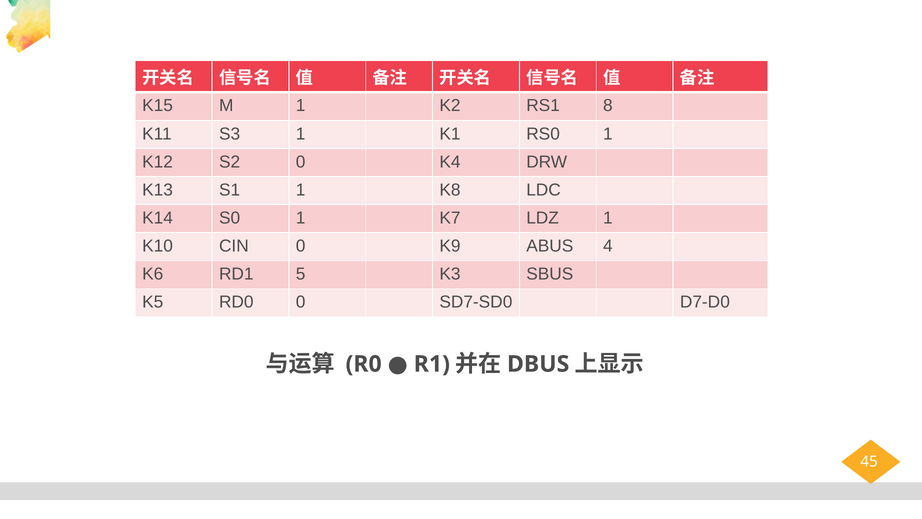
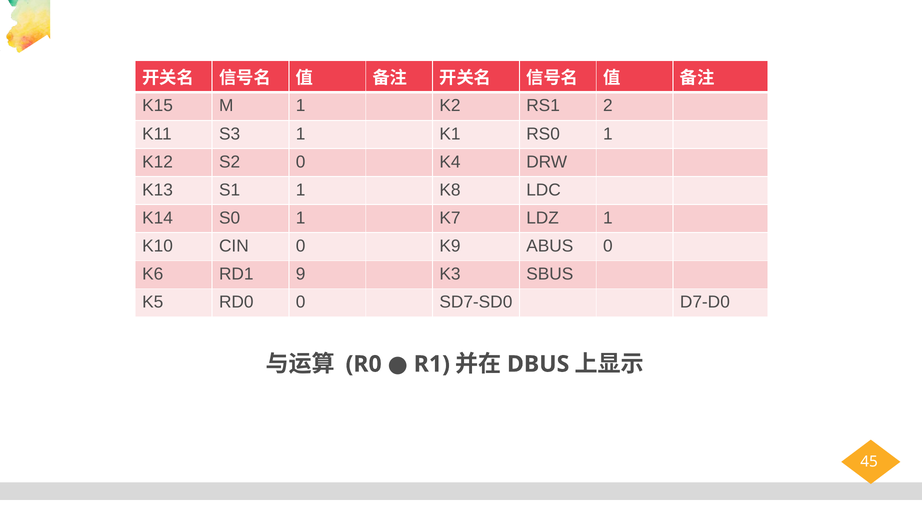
8: 8 -> 2 (608, 106)
ABUS 4: 4 -> 0 (608, 246)
5: 5 -> 9 (301, 274)
